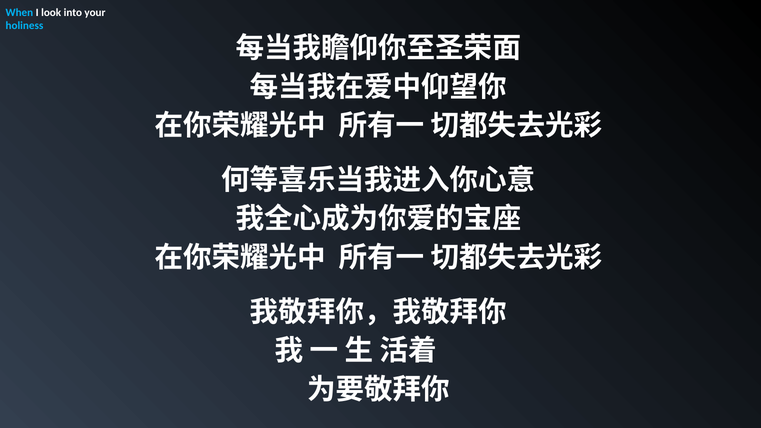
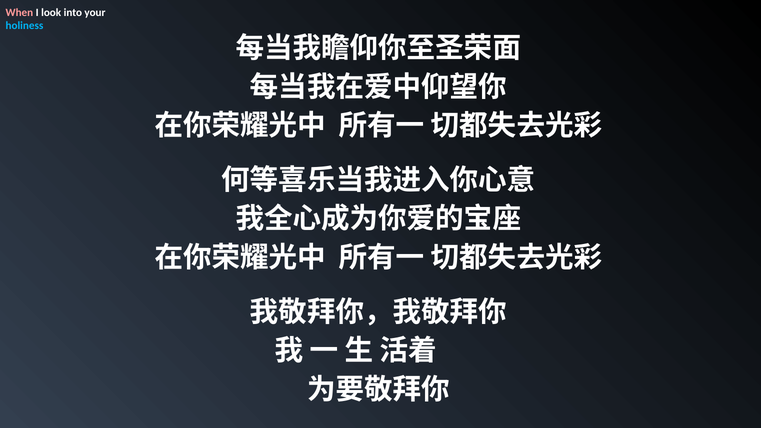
When colour: light blue -> pink (19, 12)
